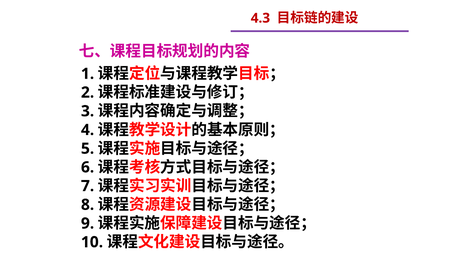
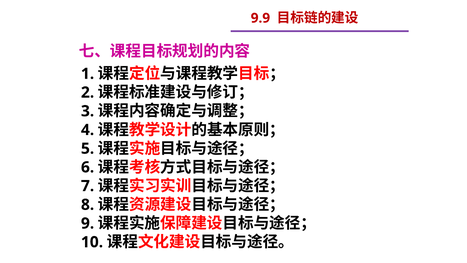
4.3: 4.3 -> 9.9 (260, 18)
